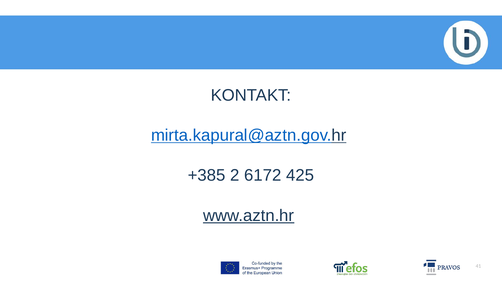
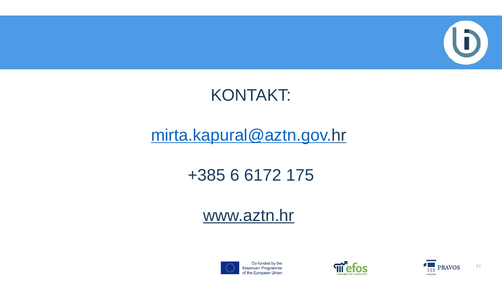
2: 2 -> 6 (235, 176)
425: 425 -> 175 (300, 176)
